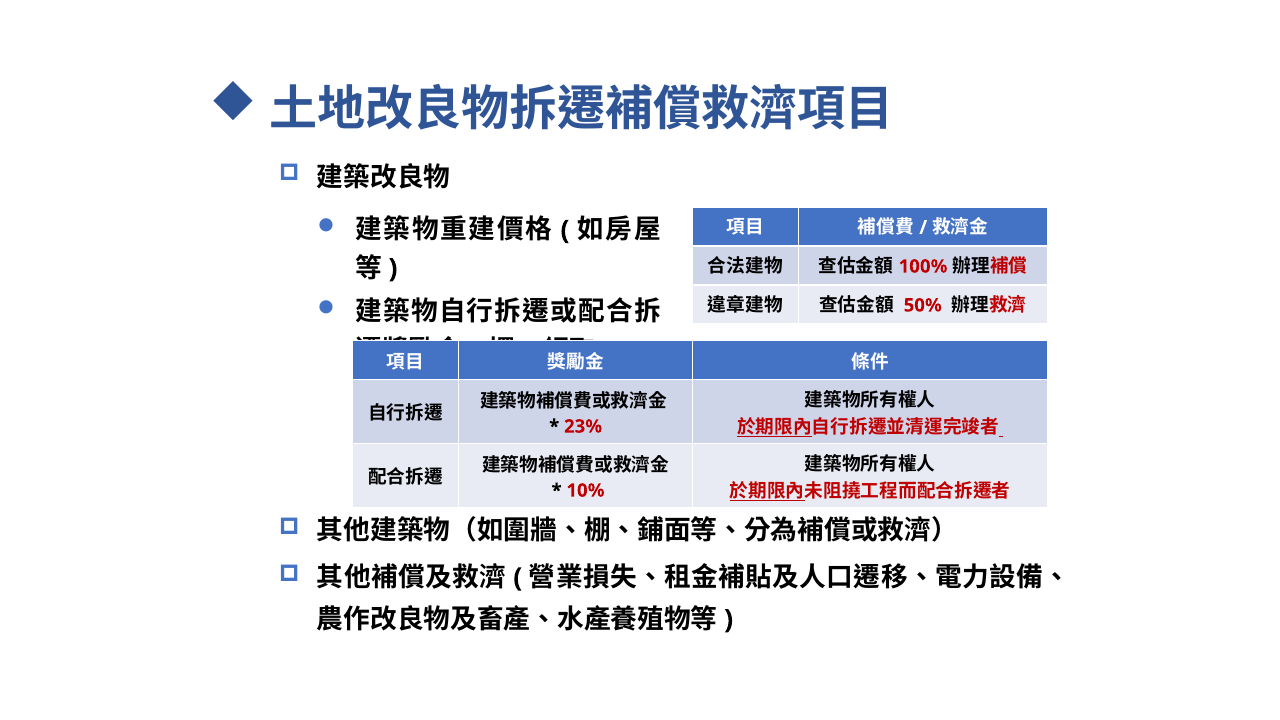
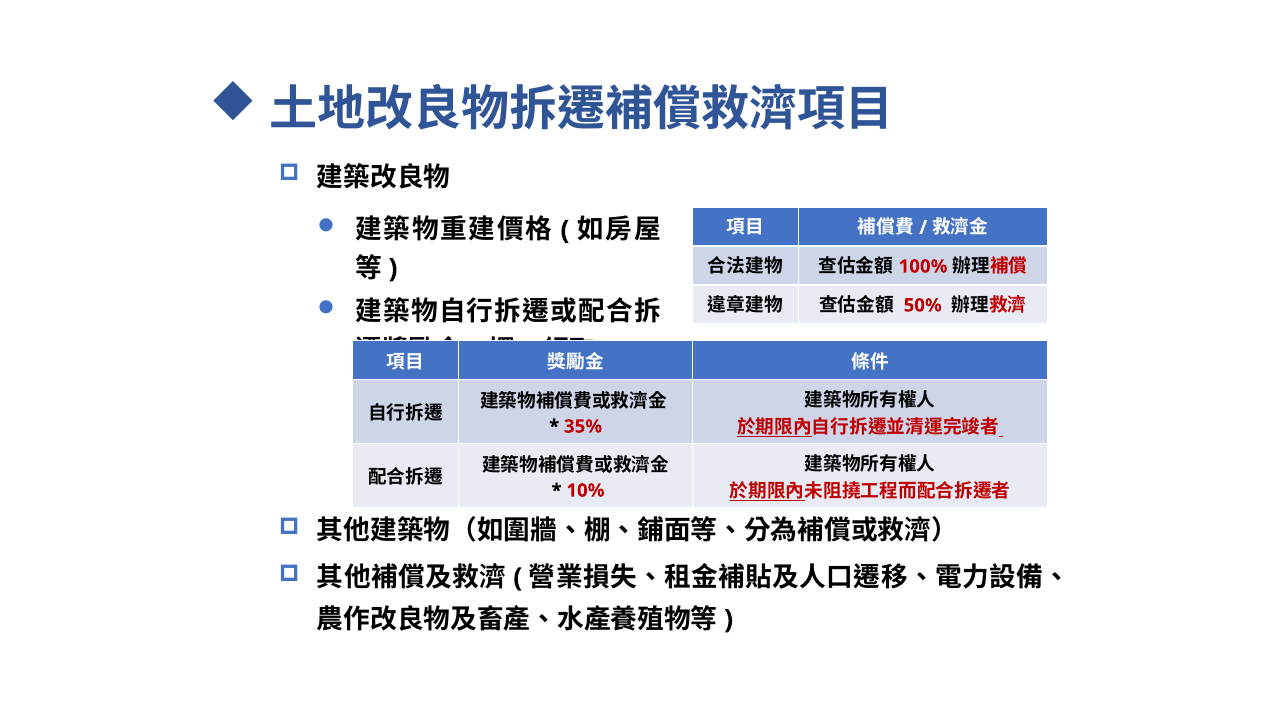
23%: 23% -> 35% (583, 426)
